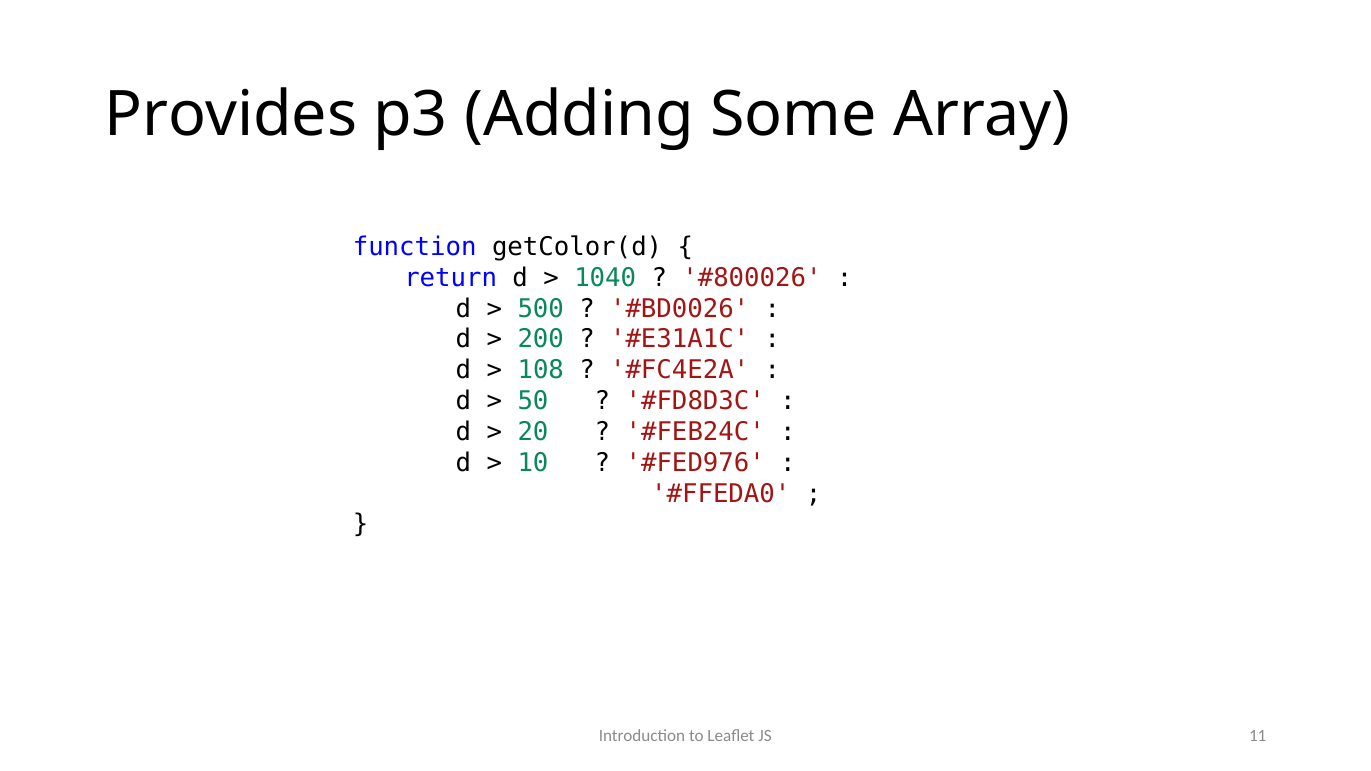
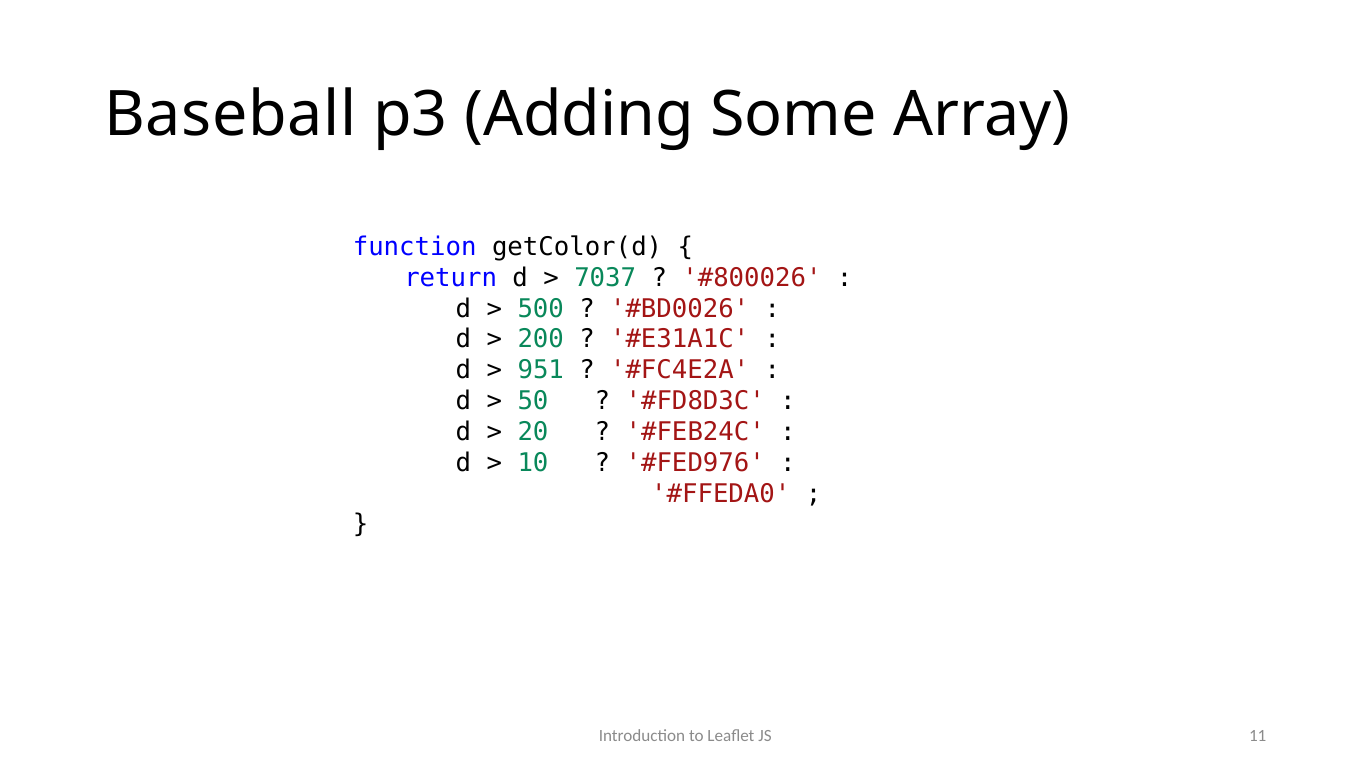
Provides: Provides -> Baseball (230, 115)
1040: 1040 -> 7037 (605, 278)
108: 108 -> 951 (541, 370)
